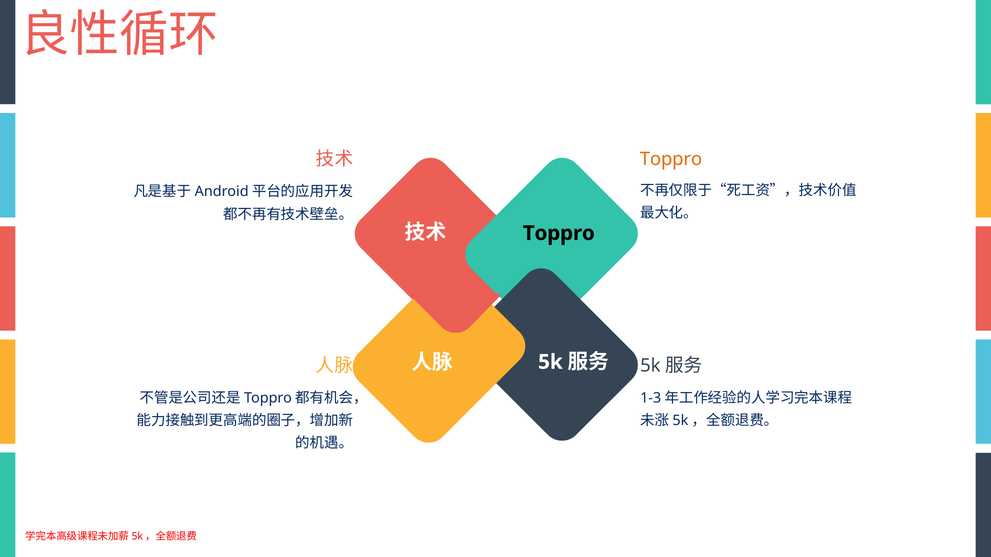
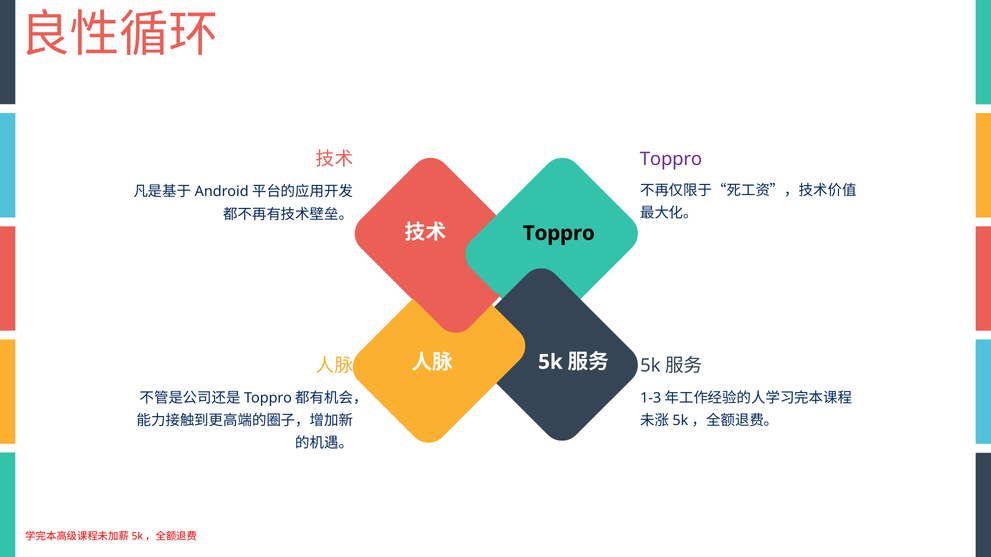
Toppro colour: orange -> purple (671, 159)
